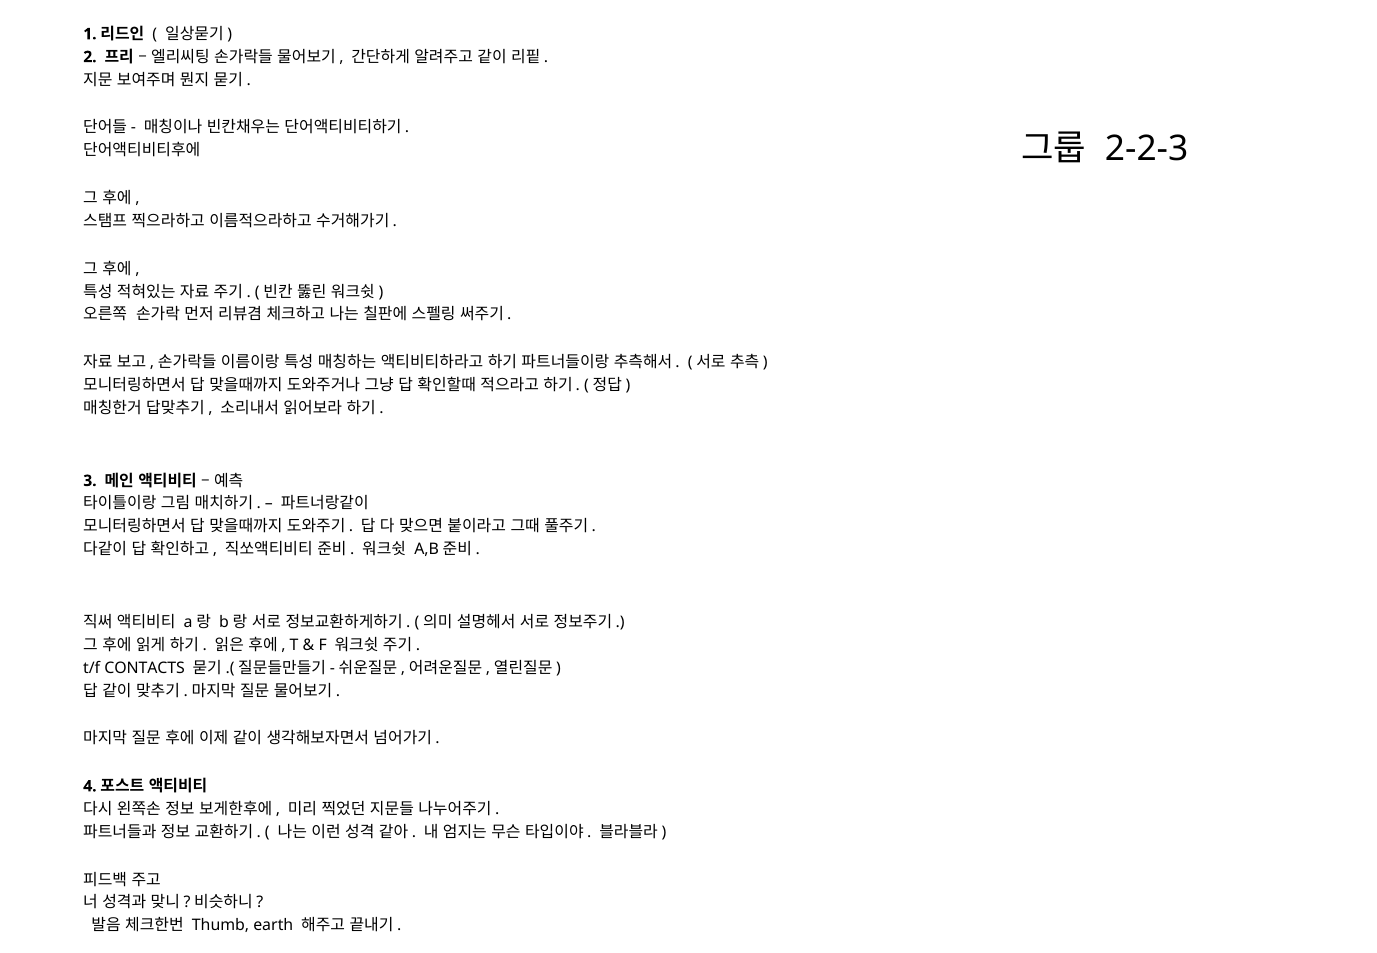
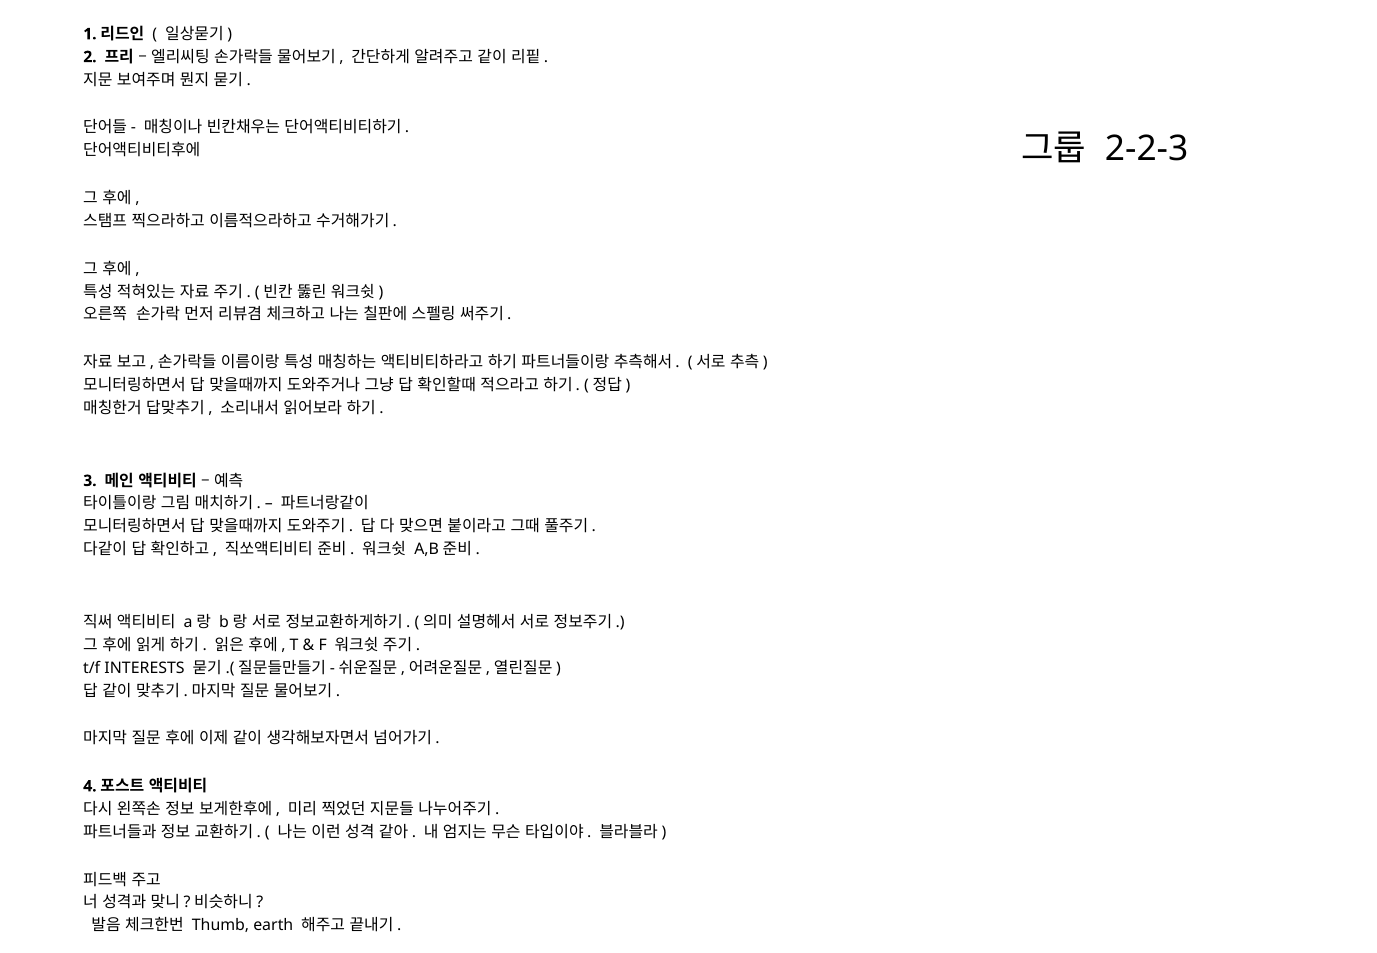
CONTACTS: CONTACTS -> INTERESTS (145, 668)
